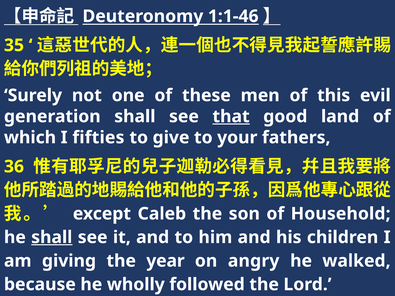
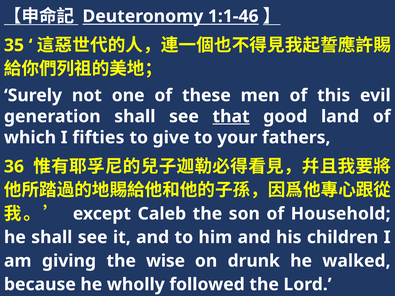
shall underline: present -> none (52, 237)
year: year -> wise (166, 261)
angry: angry -> drunk (254, 261)
